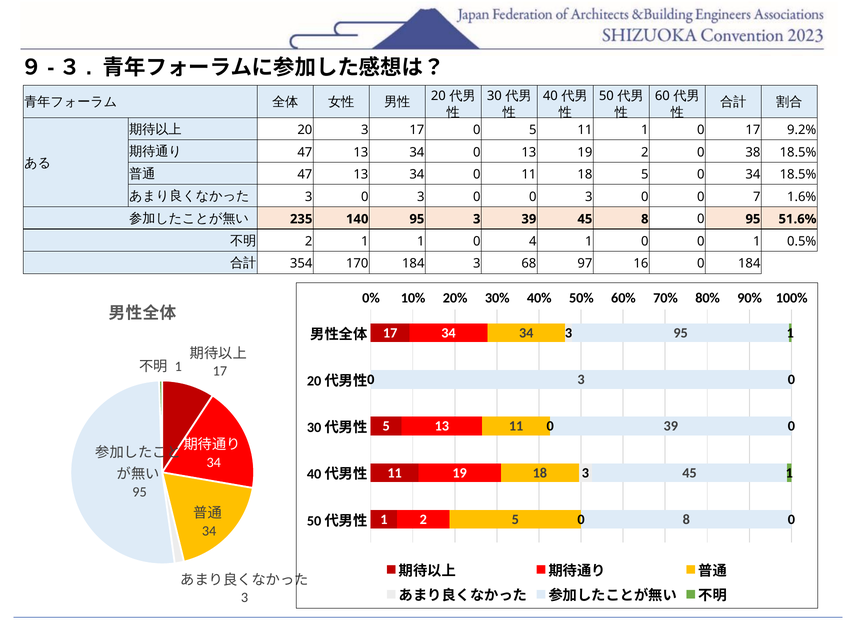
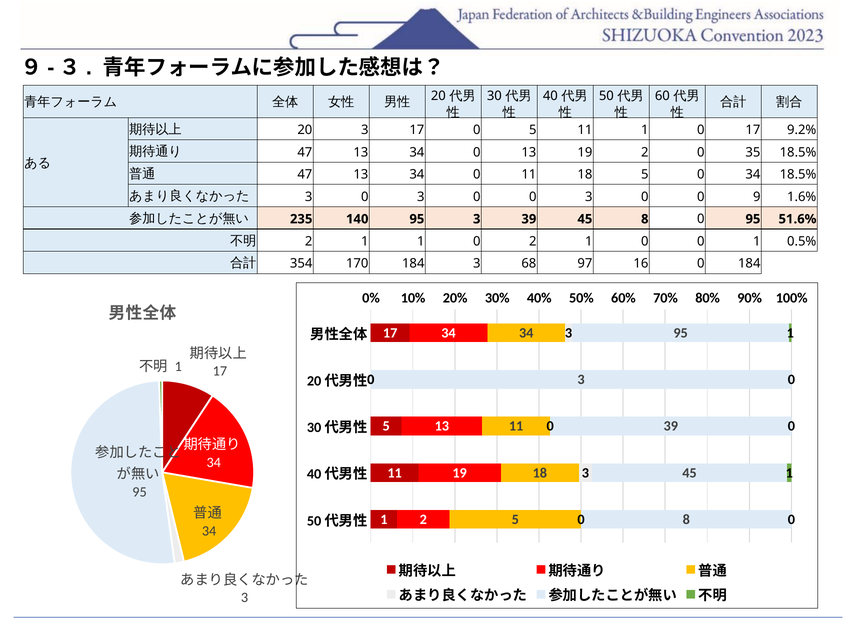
38: 38 -> 35 (753, 152)
7: 7 -> 9 (757, 197)
0 4: 4 -> 2 (533, 241)
